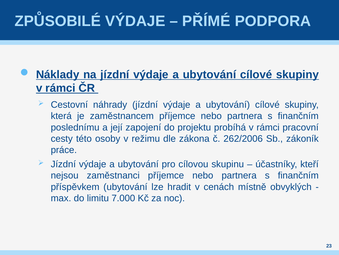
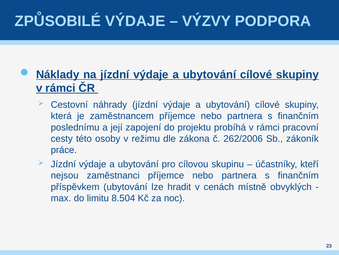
PŘÍMÉ: PŘÍMÉ -> VÝZVY (206, 21)
7.000: 7.000 -> 8.504 (123, 198)
